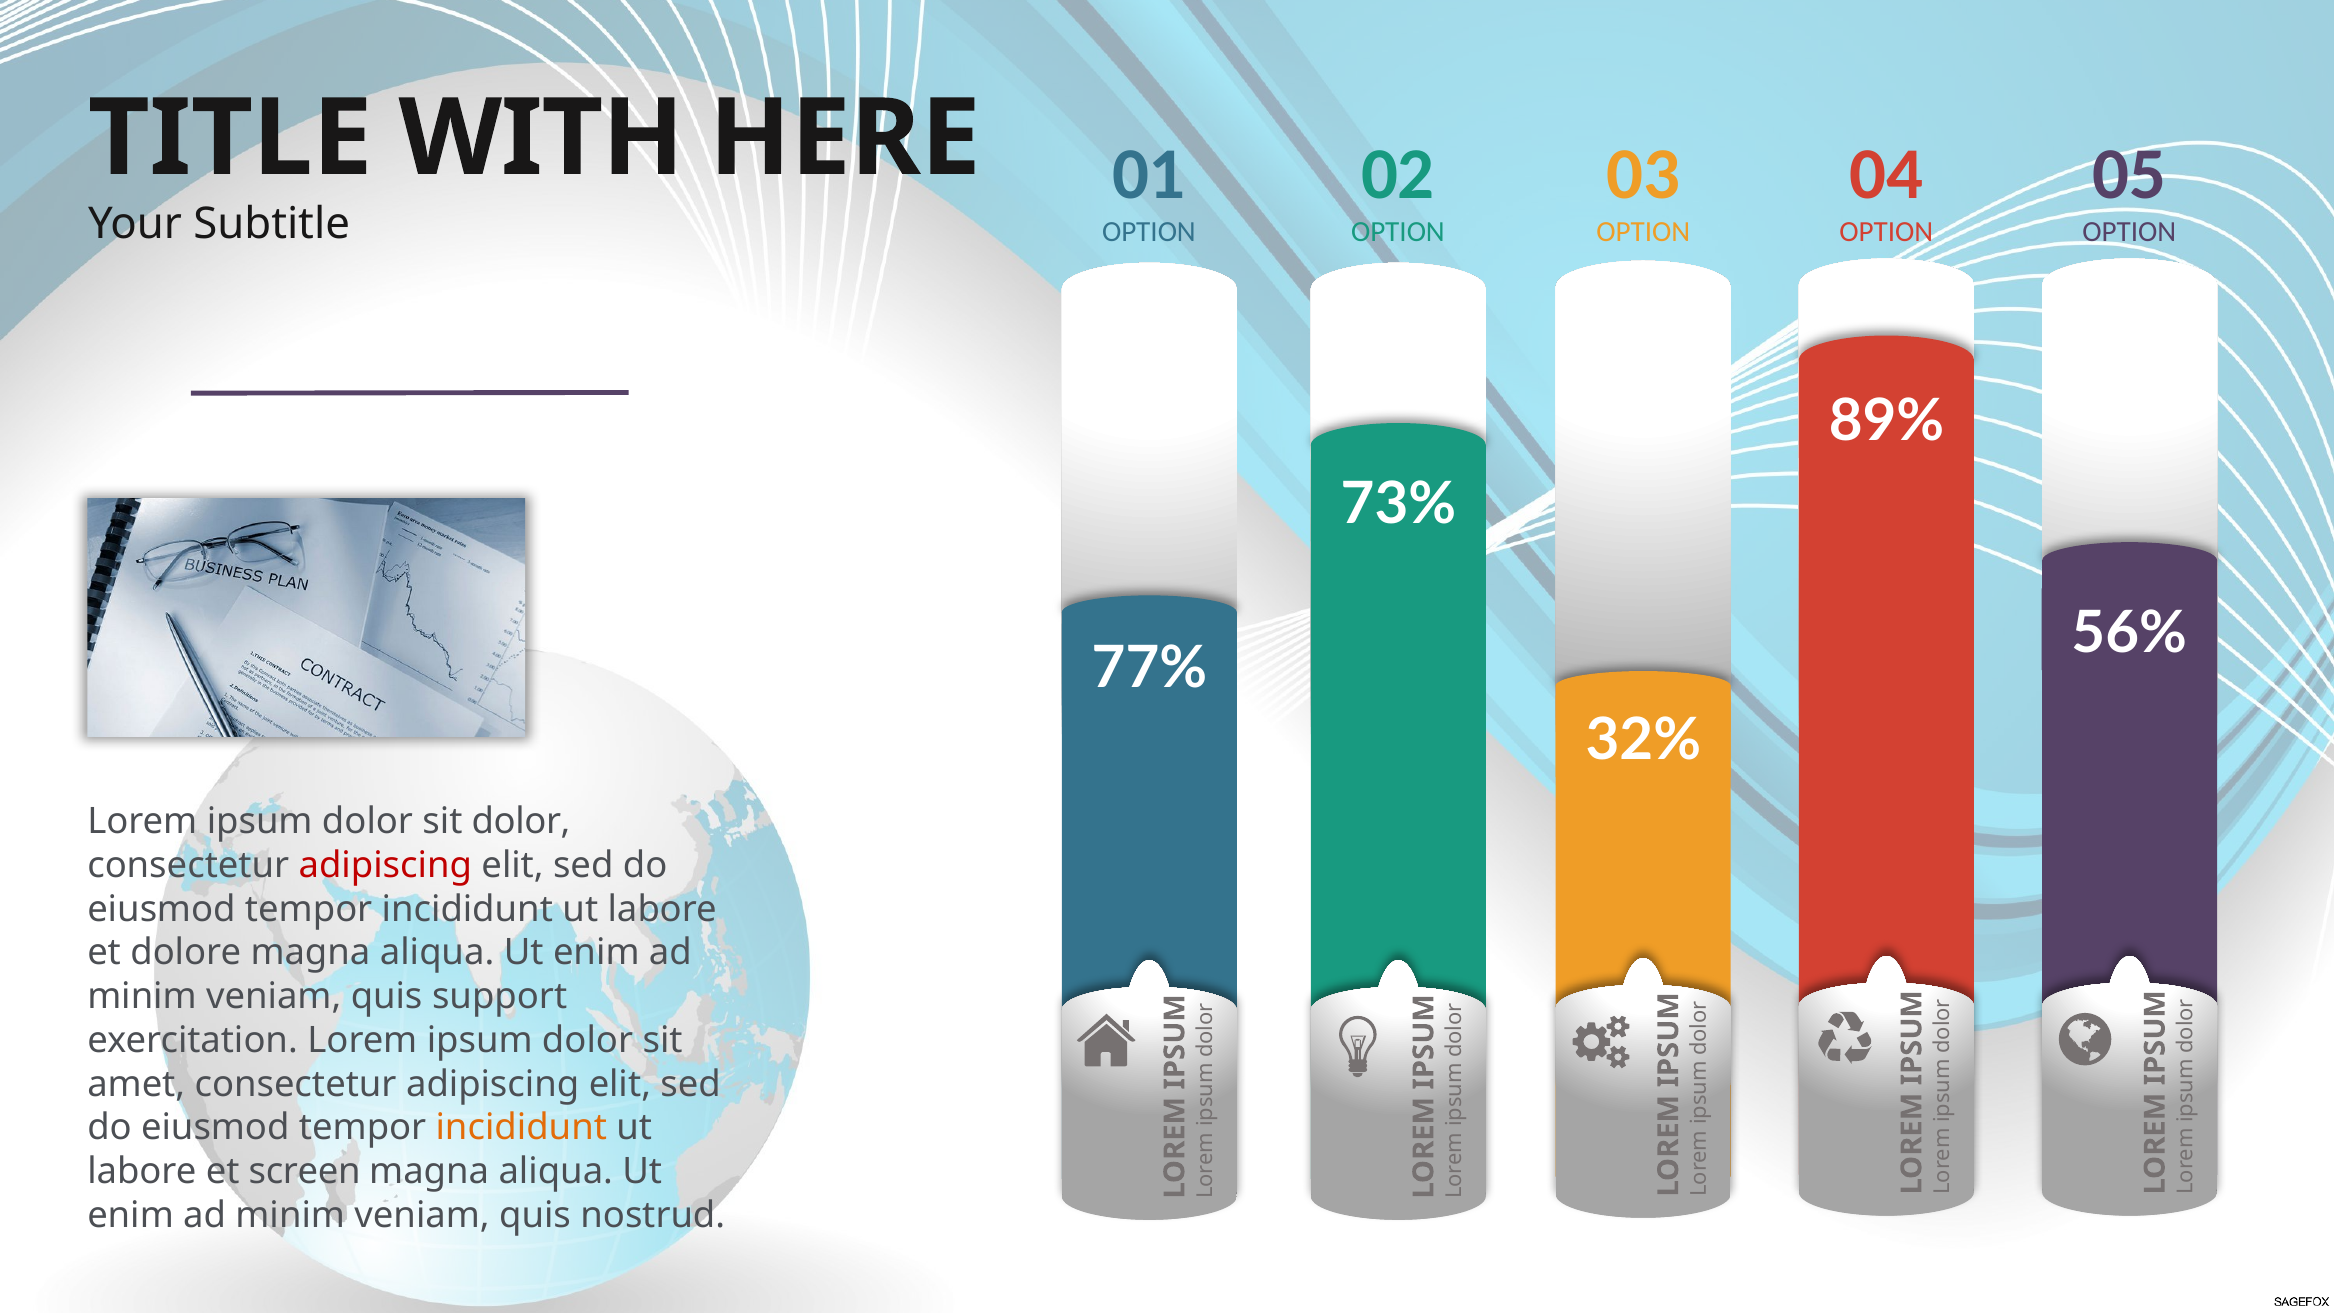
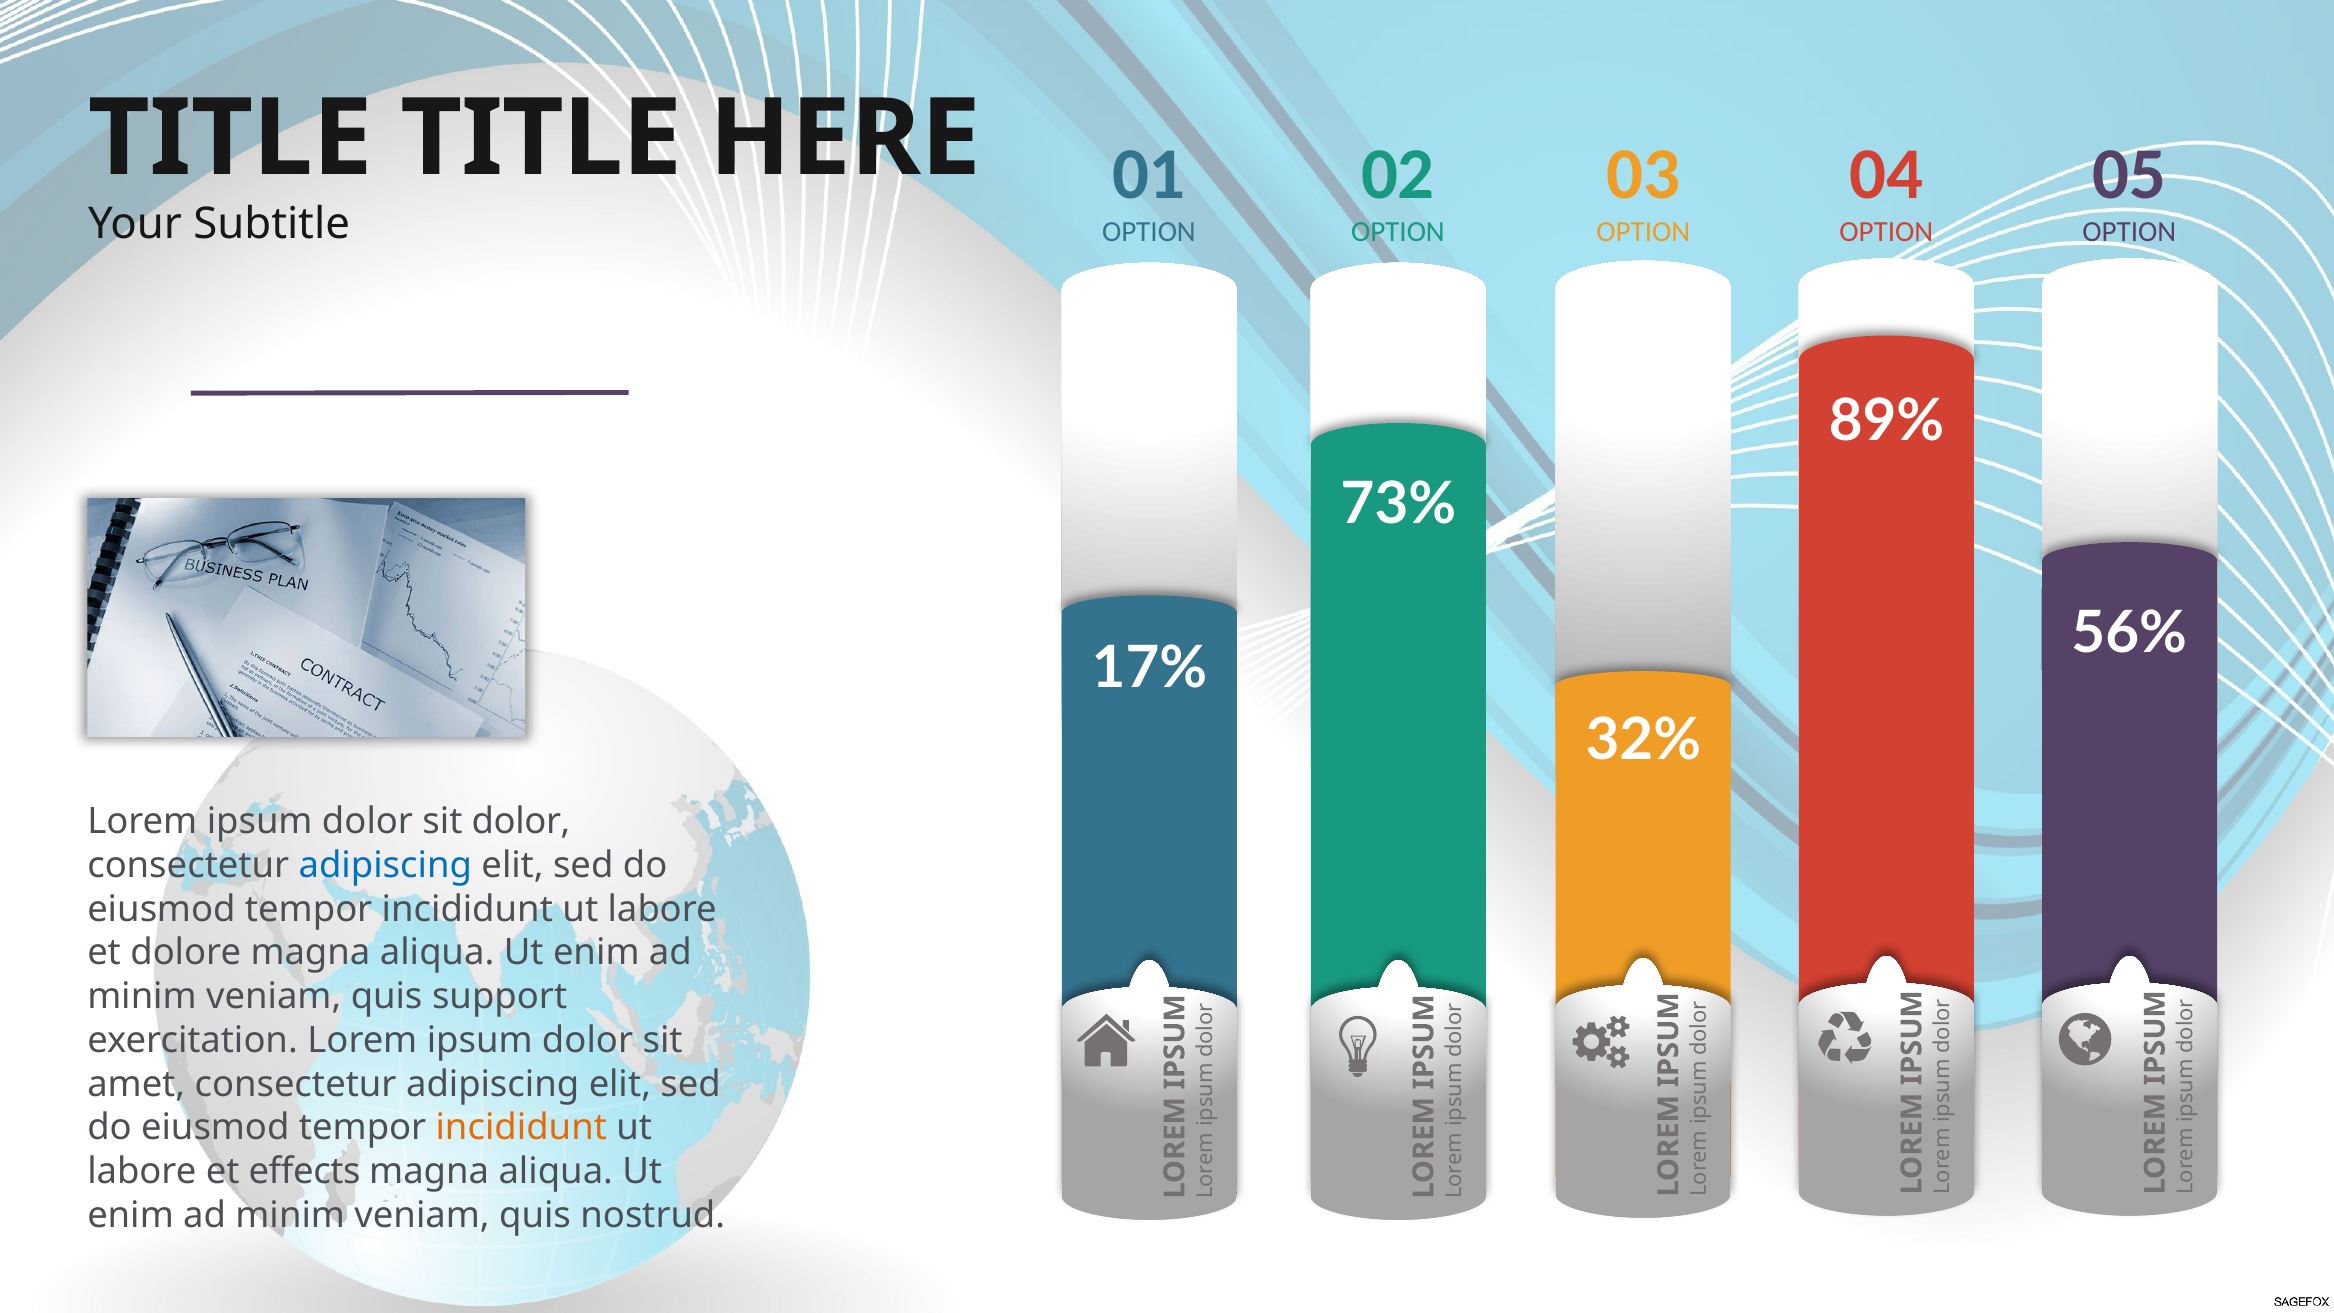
WITH: WITH -> TITLE (541, 139)
77%: 77% -> 17% (1149, 669)
adipiscing colour: red -> blue (385, 865)
screen: screen -> effects (305, 1172)
